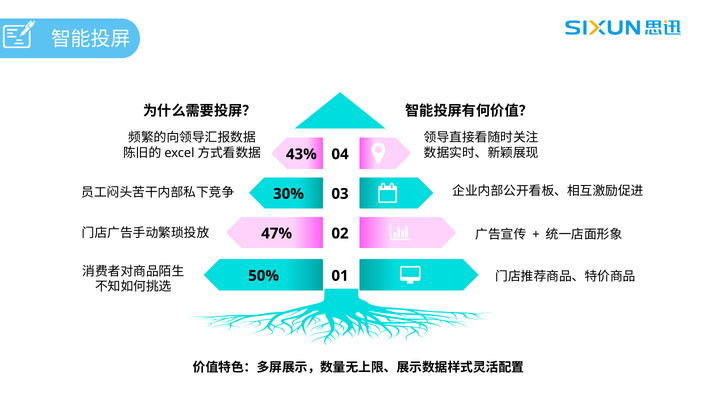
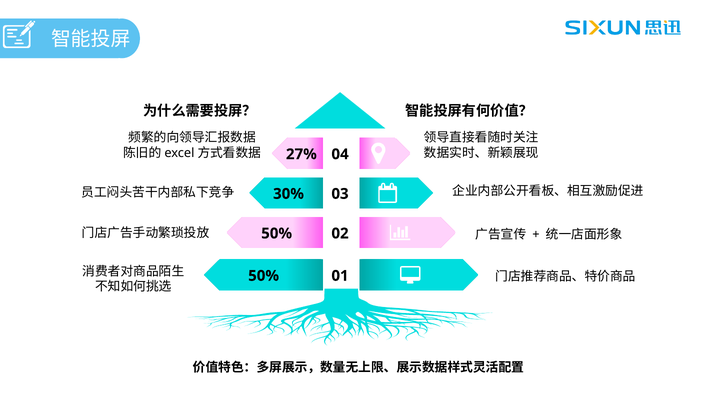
43%: 43% -> 27% (301, 154)
47%: 47% -> 50% (277, 234)
